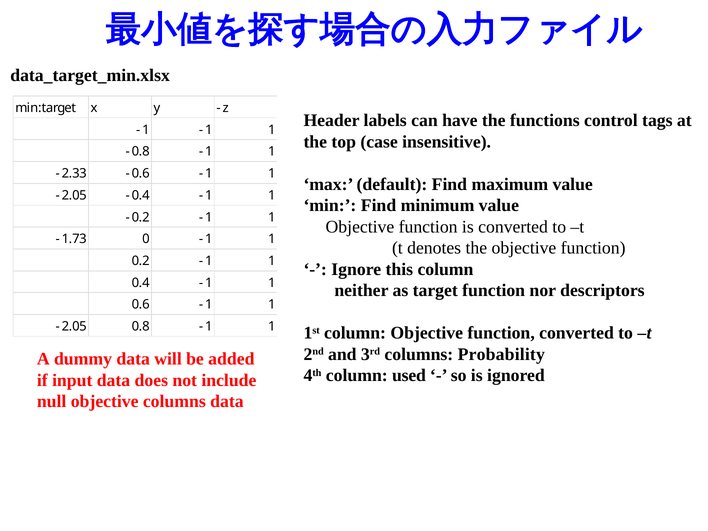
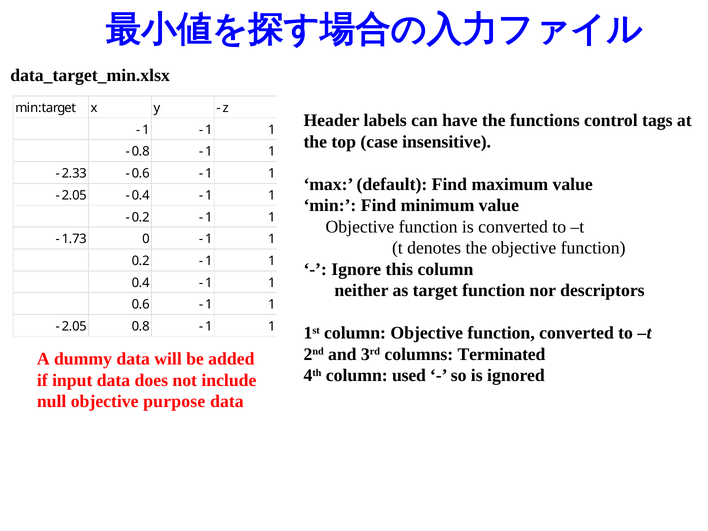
Probability: Probability -> Terminated (501, 354)
objective columns: columns -> purpose (174, 402)
